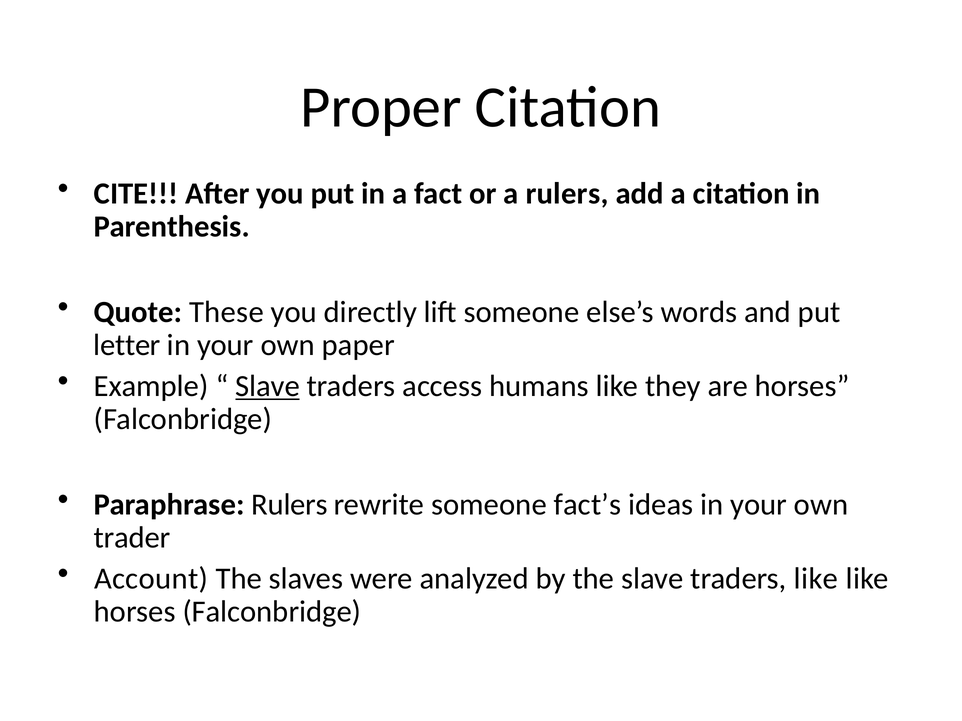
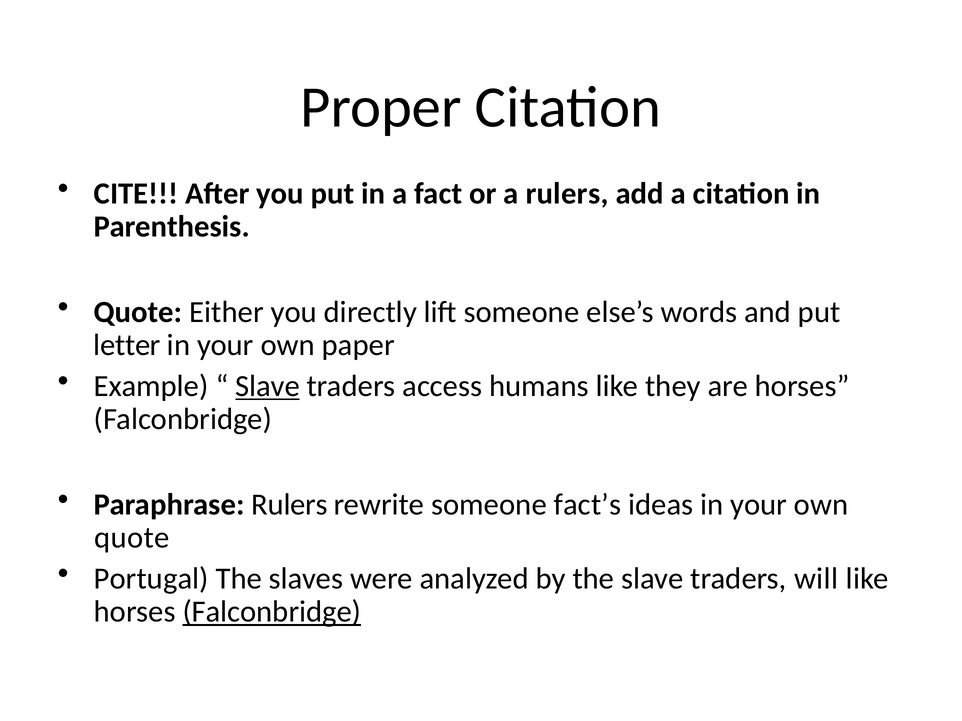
These: These -> Either (227, 312)
trader: trader -> quote (132, 538)
Account: Account -> Portugal (151, 579)
traders like: like -> will (816, 579)
Falconbridge underline: none -> present (272, 612)
